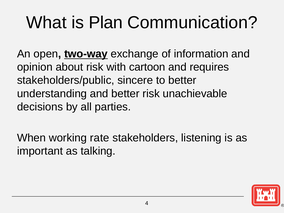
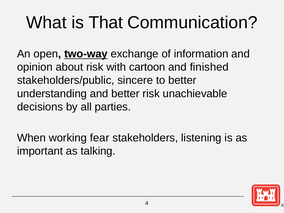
Plan: Plan -> That (106, 23)
requires: requires -> finished (209, 67)
rate: rate -> fear (100, 138)
